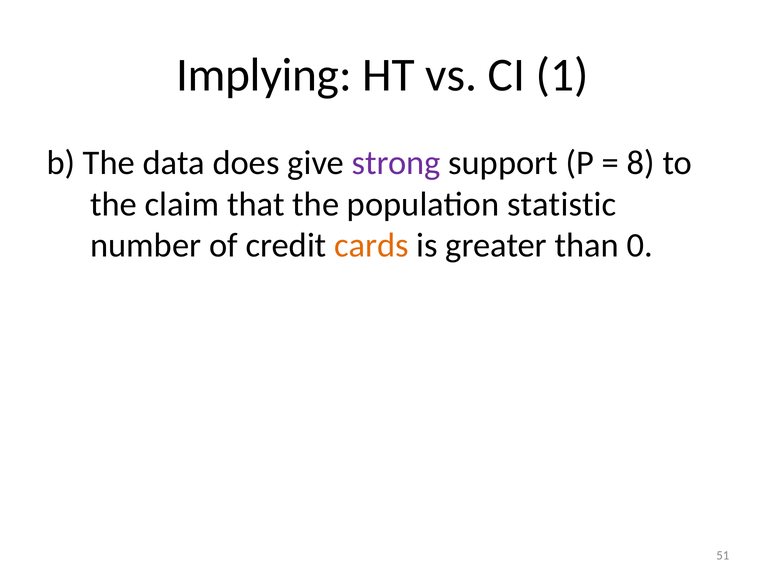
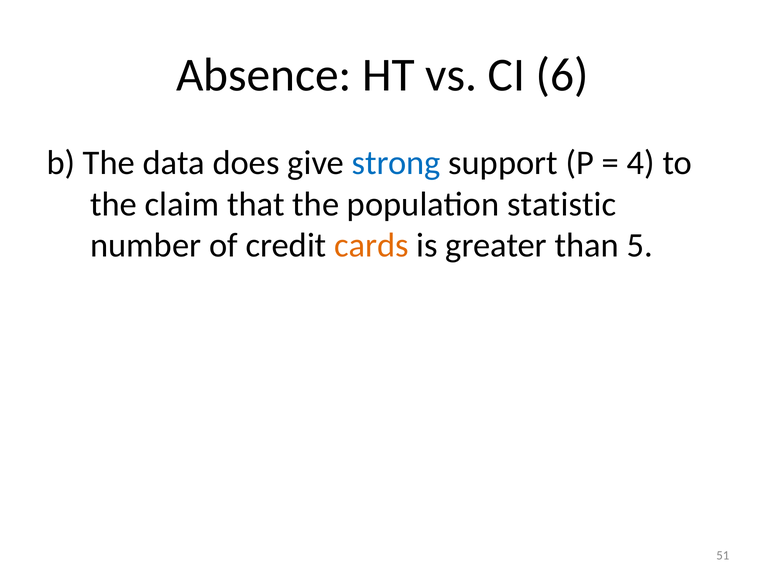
Implying: Implying -> Absence (264, 75)
1: 1 -> 6 (562, 75)
strong colour: purple -> blue (396, 163)
8: 8 -> 4 (641, 163)
0: 0 -> 5 (640, 246)
